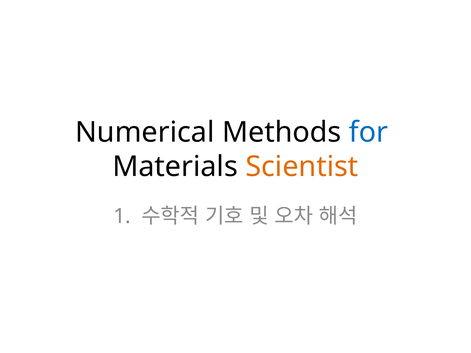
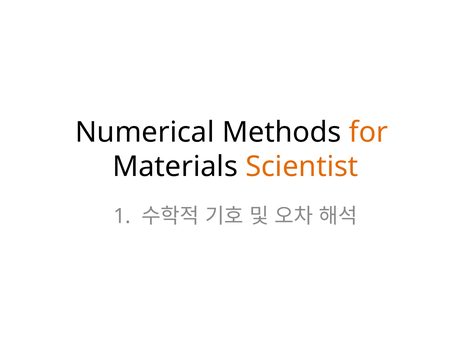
for colour: blue -> orange (368, 132)
